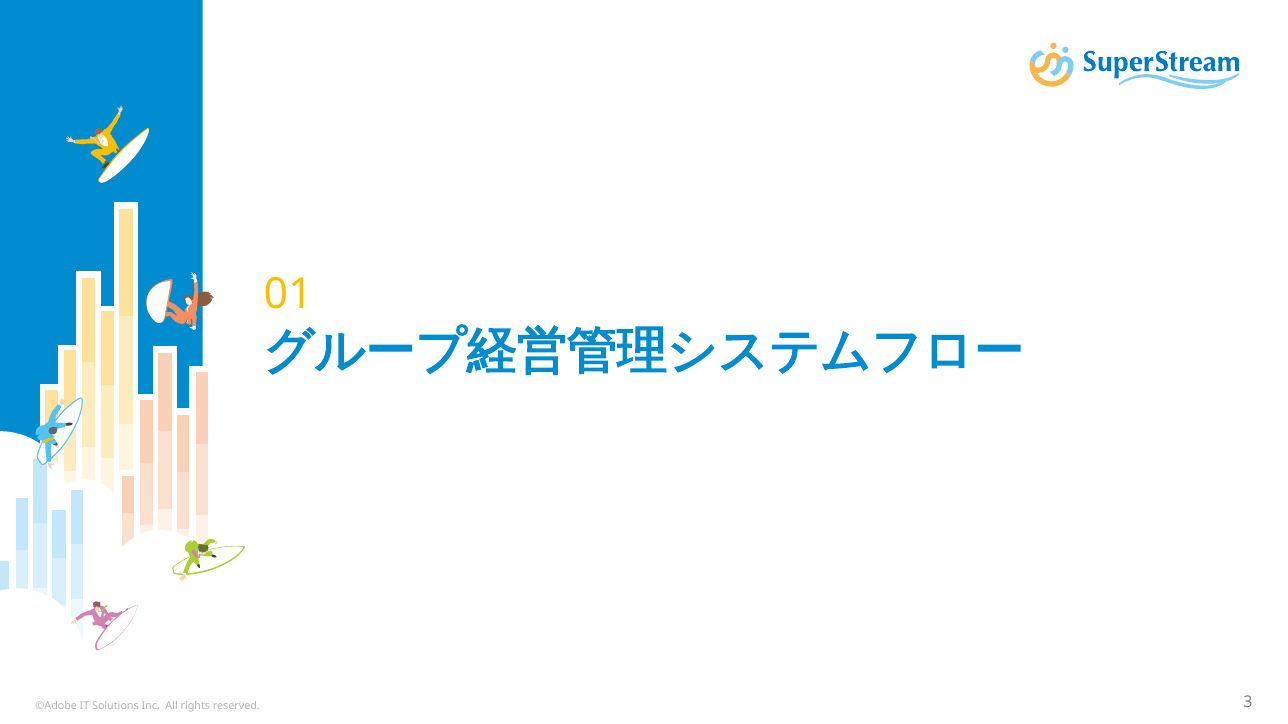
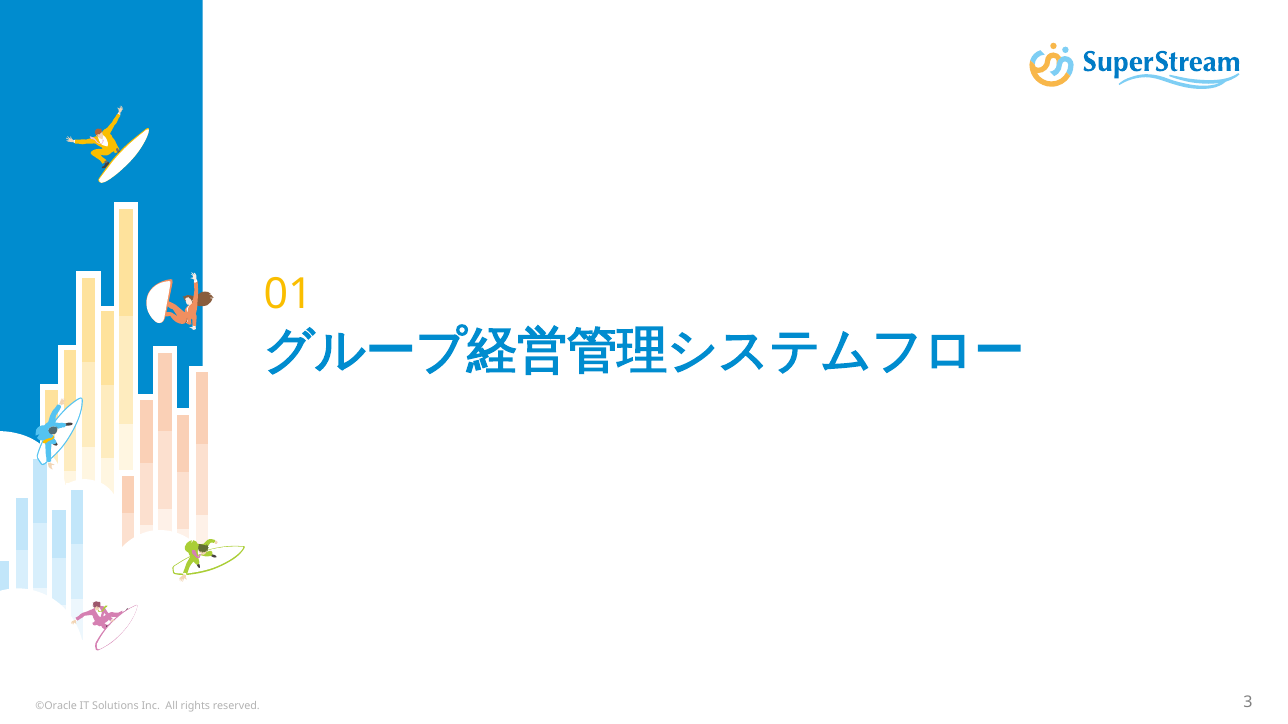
©Adobe: ©Adobe -> ©Oracle (56, 706)
